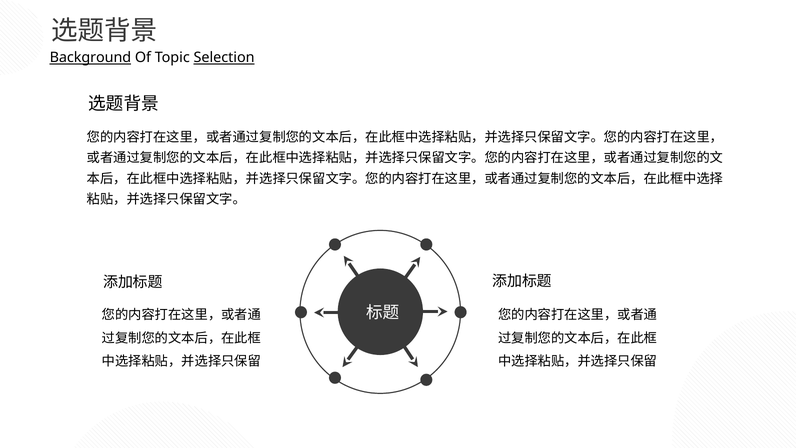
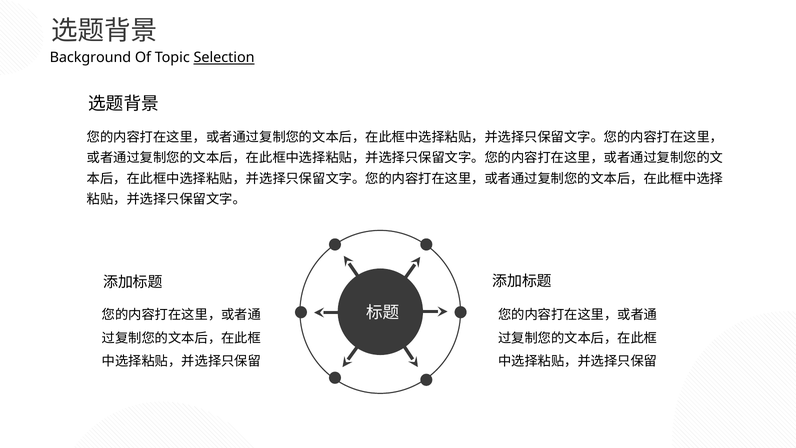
Background underline: present -> none (90, 58)
